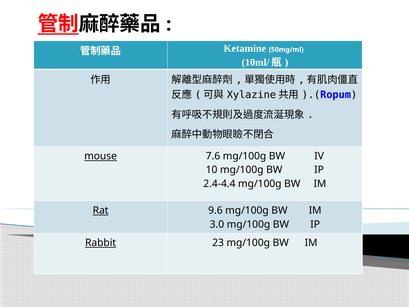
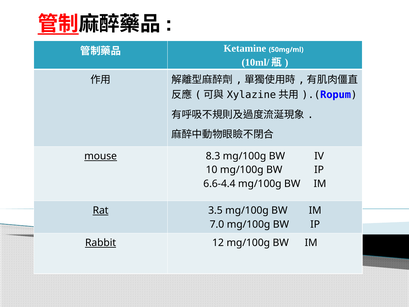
7.6: 7.6 -> 8.3 (213, 156)
2.4-4.4: 2.4-4.4 -> 6.6-4.4 (219, 184)
9.6: 9.6 -> 3.5 (215, 210)
3.0: 3.0 -> 7.0 (217, 224)
23: 23 -> 12 (218, 242)
